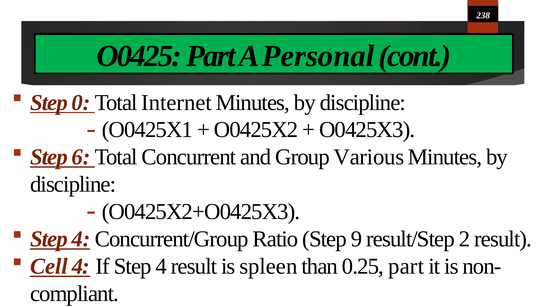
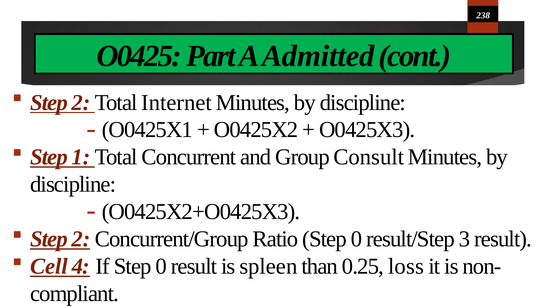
Personal: Personal -> Admitted (318, 56)
0: 0 -> 2 (81, 103)
6: 6 -> 1 (81, 157)
Various: Various -> Consult (369, 157)
4: 4 -> 2 (81, 239)
Ratio Step 9: 9 -> 0 (357, 239)
2: 2 -> 3 (465, 239)
If Step 4: 4 -> 0 (161, 266)
0.25 part: part -> loss (406, 266)
